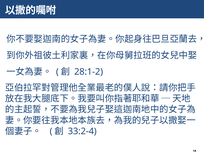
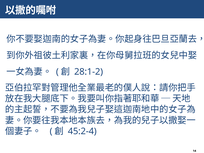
33:2-4: 33:2-4 -> 45:2-4 (82, 131)
